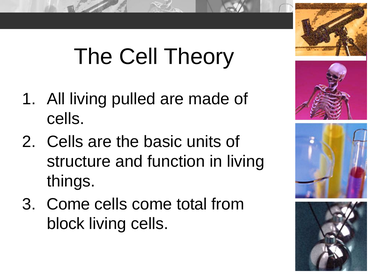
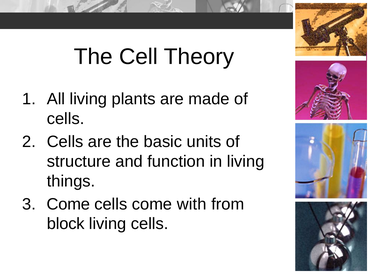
pulled: pulled -> plants (134, 99)
total: total -> with (192, 204)
